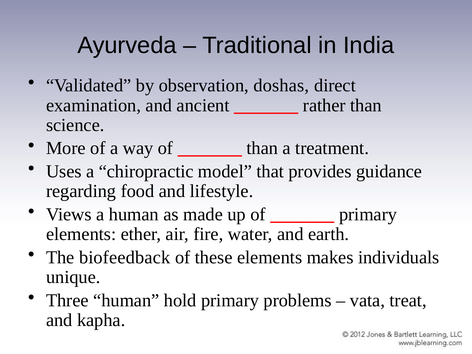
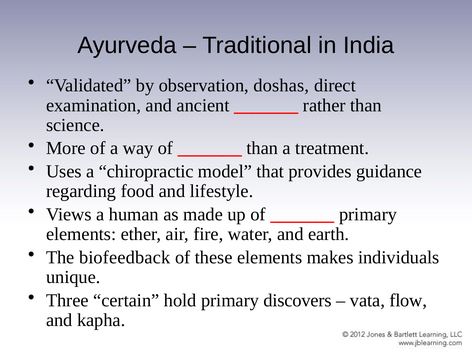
Three human: human -> certain (126, 300)
problems: problems -> discovers (298, 300)
treat: treat -> flow (408, 300)
